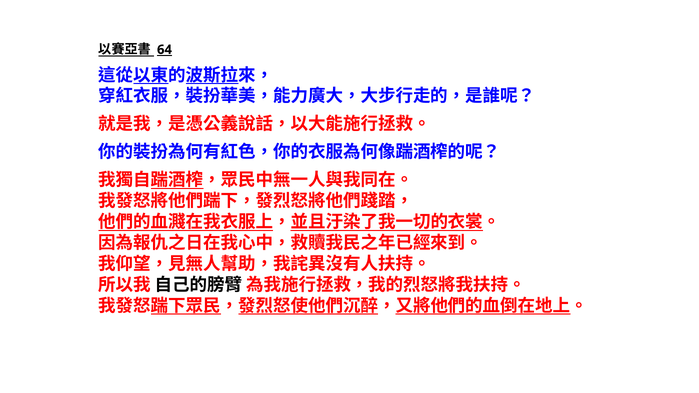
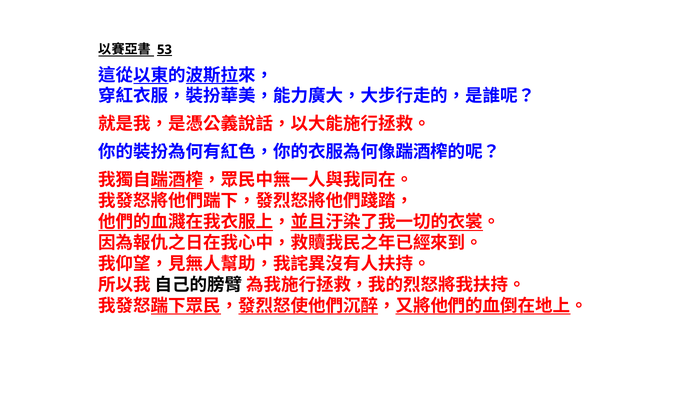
64: 64 -> 53 (164, 50)
